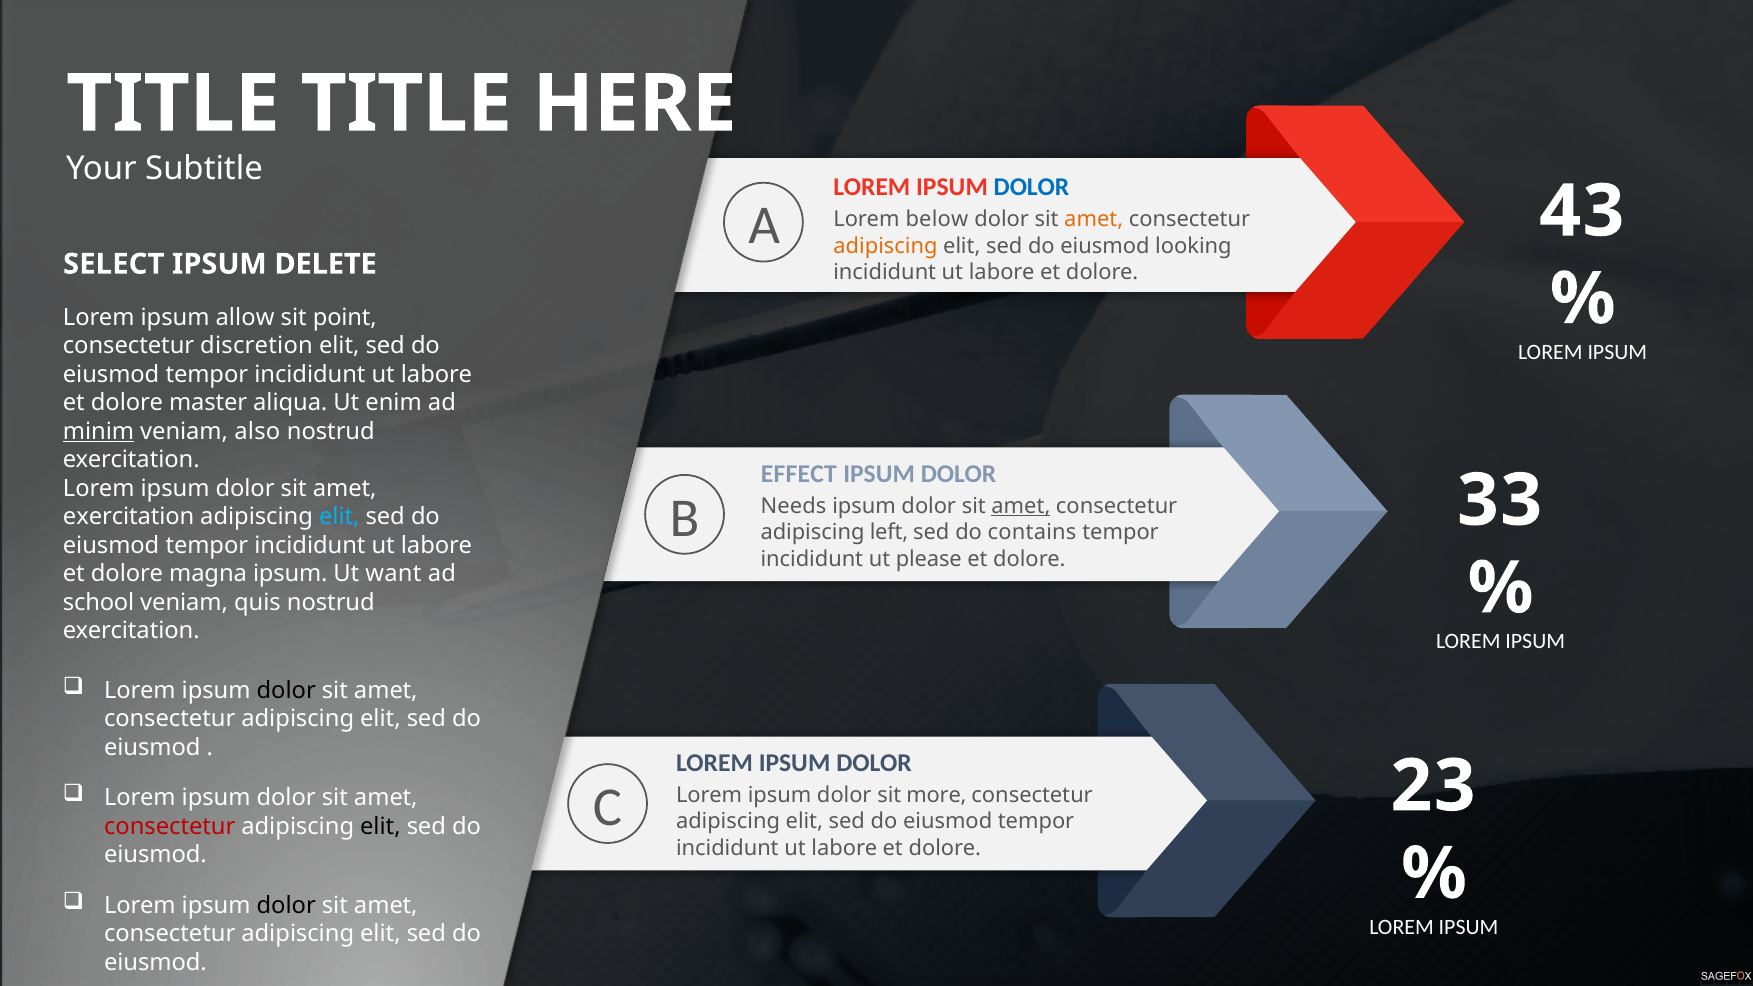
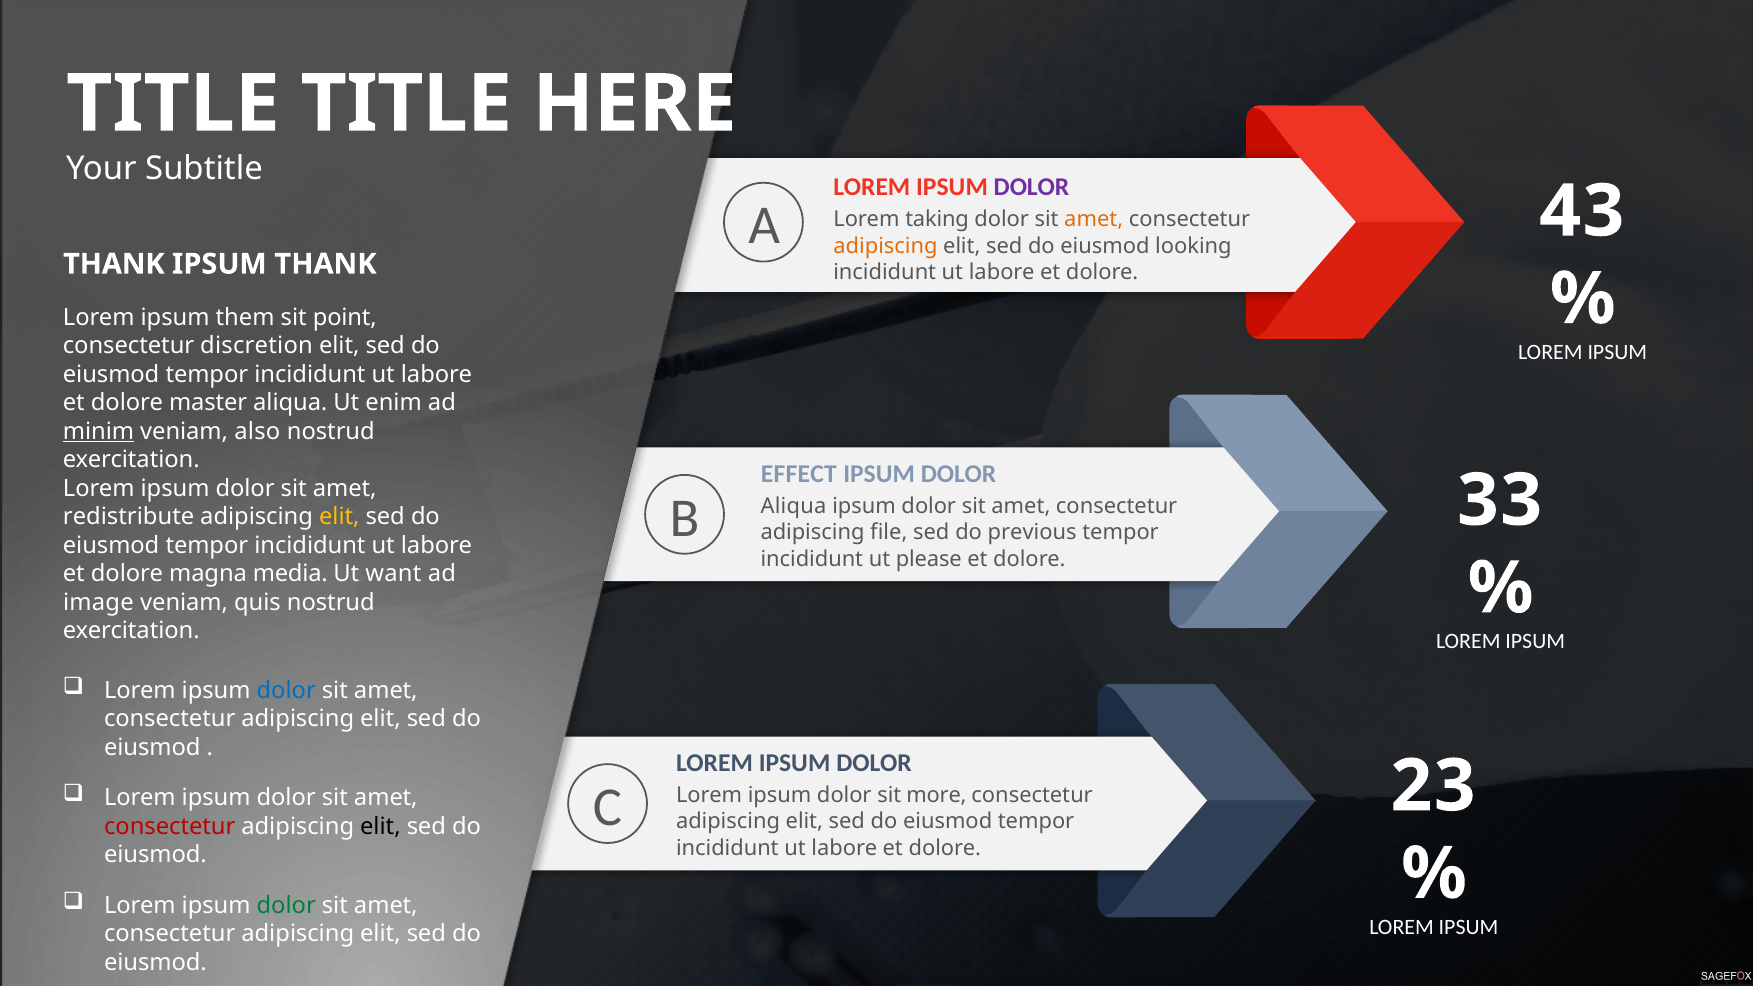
DOLOR colour: blue -> purple (1032, 187)
below: below -> taking (937, 220)
SELECT: SELECT -> THANK (114, 264)
IPSUM DELETE: DELETE -> THANK (325, 264)
allow: allow -> them (245, 317)
Needs: Needs -> Aliqua (793, 506)
amet underline: present -> none (1021, 506)
exercitation: exercitation -> redistribute (129, 517)
elit colour: light blue -> yellow (339, 517)
left: left -> file (889, 533)
contains: contains -> previous (1032, 533)
magna ipsum: ipsum -> media (290, 574)
school: school -> image (98, 603)
dolor colour: black -> blue (286, 690)
dolor colour: black -> green (286, 905)
